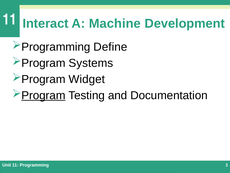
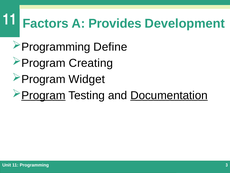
Interact: Interact -> Factors (46, 23)
Machine: Machine -> Provides (115, 23)
Systems: Systems -> Creating (91, 63)
Documentation underline: none -> present (169, 95)
